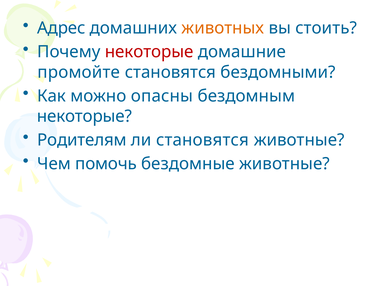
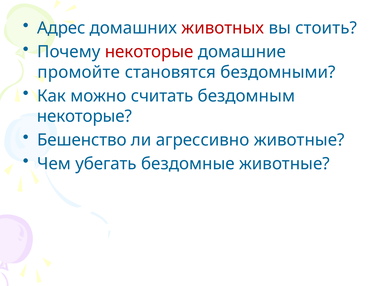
животных colour: orange -> red (223, 28)
опасны: опасны -> считать (162, 96)
Родителям: Родителям -> Бешенство (82, 140)
ли становятся: становятся -> агрессивно (203, 140)
помочь: помочь -> убегать (106, 164)
